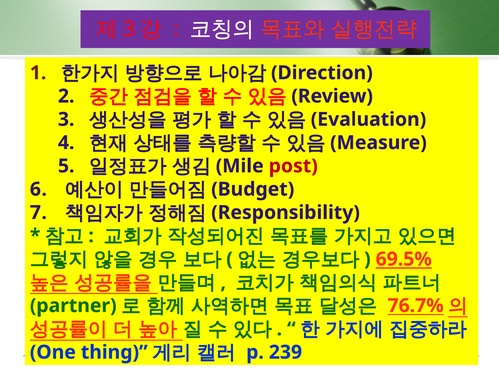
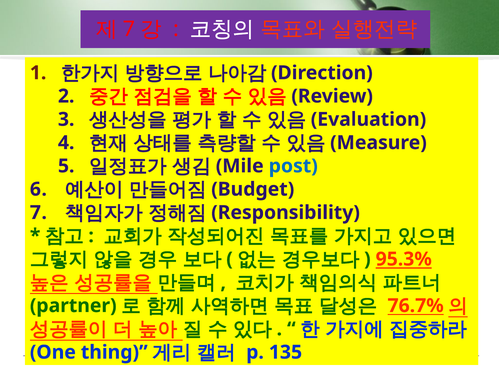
3: 3 -> 7 (129, 29)
post colour: red -> blue (293, 166)
69.5%: 69.5% -> 95.3% (404, 259)
239: 239 -> 135 (285, 352)
